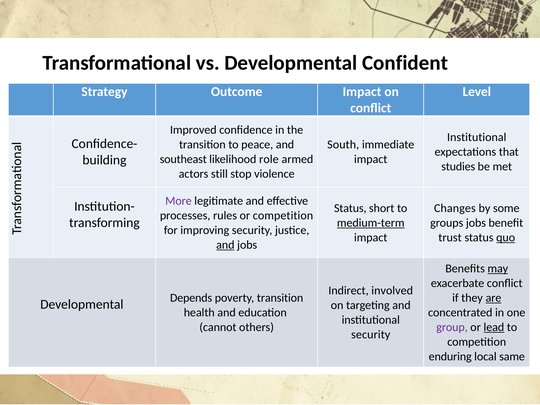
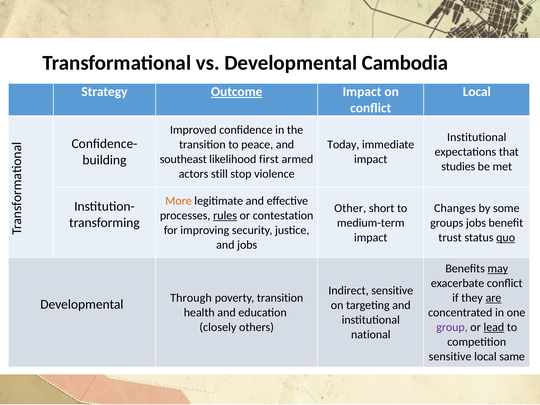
Confident: Confident -> Cambodia (405, 63)
Outcome underline: none -> present (237, 92)
Level: Level -> Local (477, 92)
South: South -> Today (343, 145)
role: role -> first (269, 159)
More colour: purple -> orange (178, 201)
Status: Status -> Other (350, 208)
rules underline: none -> present (225, 215)
or competition: competition -> contestation (283, 215)
medium-term underline: present -> none (371, 223)
and underline: present -> none (225, 245)
Indirect involved: involved -> sensitive (392, 291)
Depends: Depends -> Through (191, 298)
cannot: cannot -> closely (218, 327)
security: security -> national (371, 335)
enduring: enduring -> sensitive (450, 357)
